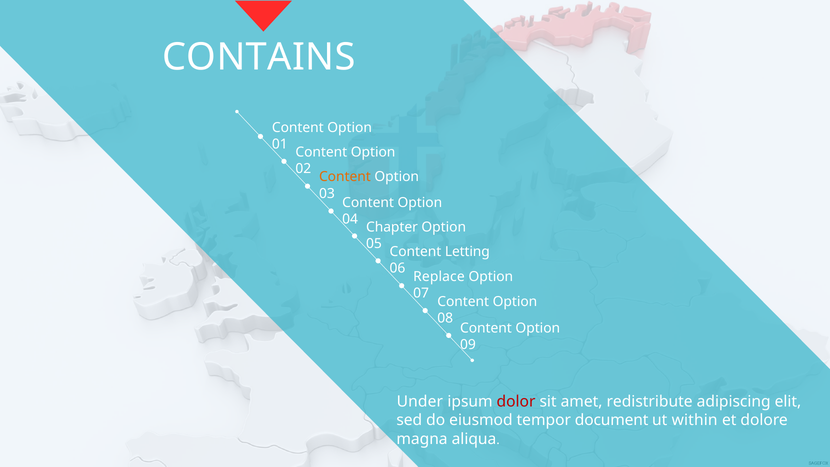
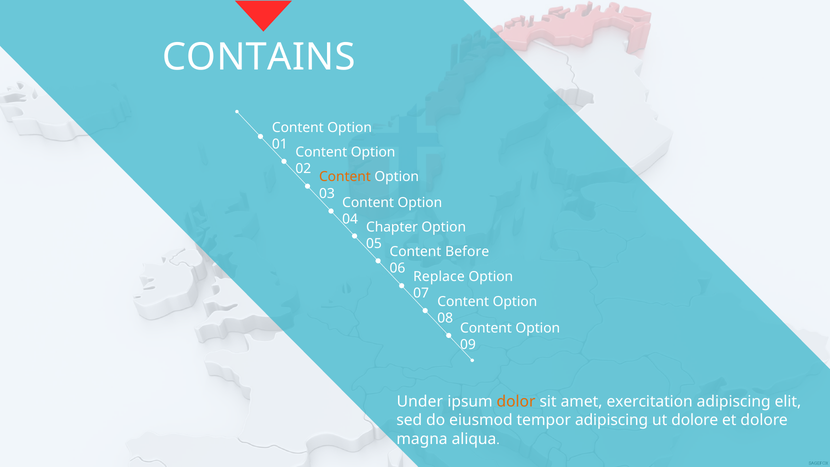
Letting: Letting -> Before (467, 251)
dolor colour: red -> orange (516, 402)
redistribute: redistribute -> exercitation (650, 402)
tempor document: document -> adipiscing (612, 420)
ut within: within -> dolore (695, 420)
